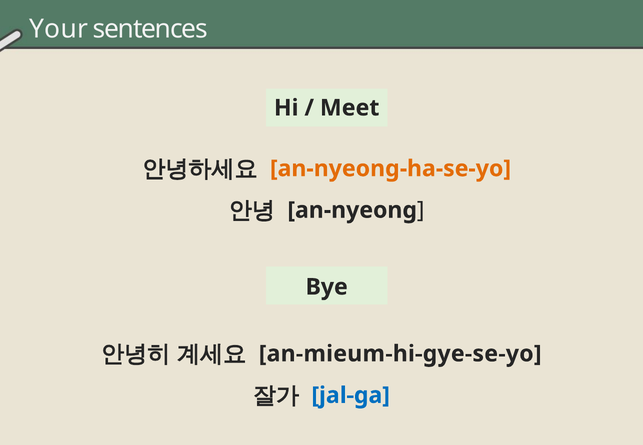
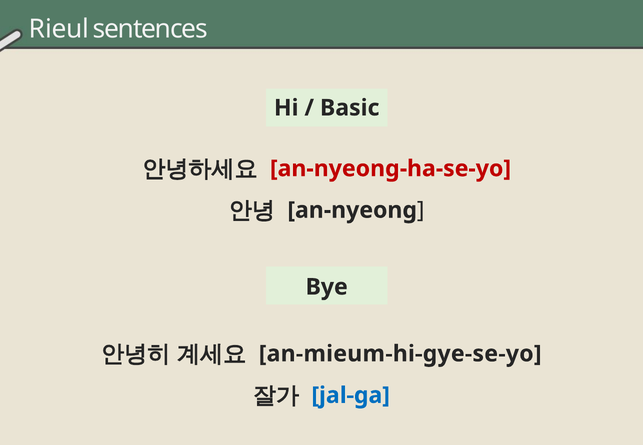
Your: Your -> Rieul (59, 29)
Meet: Meet -> Basic (350, 108)
an-nyeong-ha-se-yo colour: orange -> red (390, 169)
